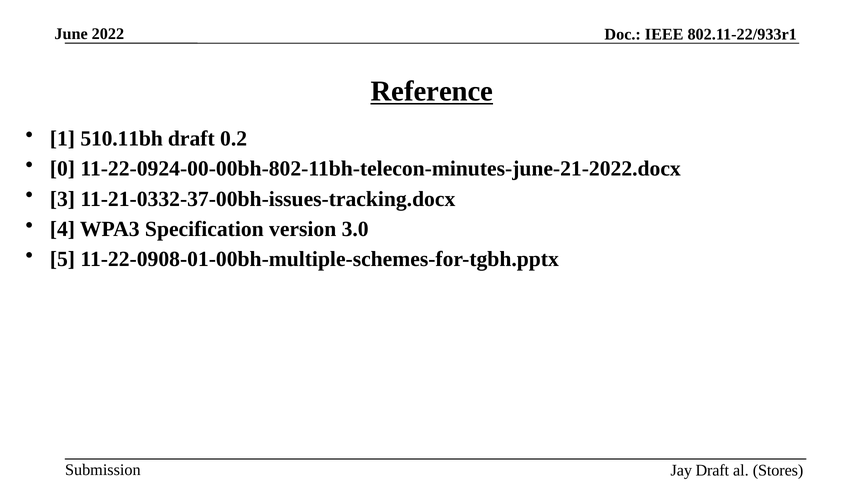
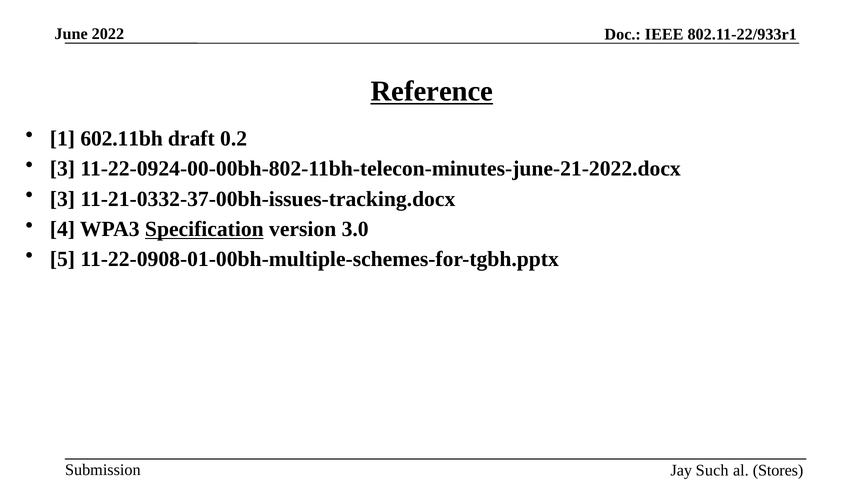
510.11bh: 510.11bh -> 602.11bh (122, 138)
0: 0 -> 3 (62, 169)
Specification underline: none -> present (204, 229)
Jay Draft: Draft -> Such (712, 470)
